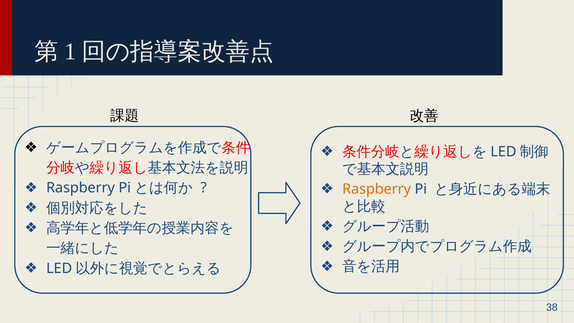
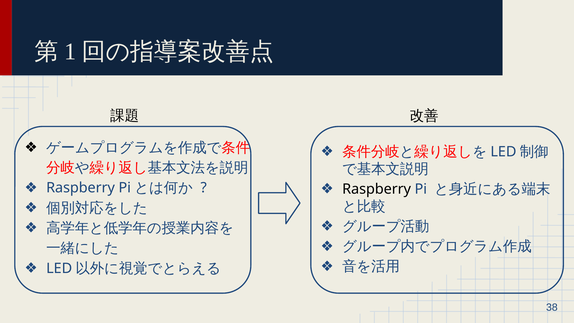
Raspberry colour: orange -> black (377, 189)
